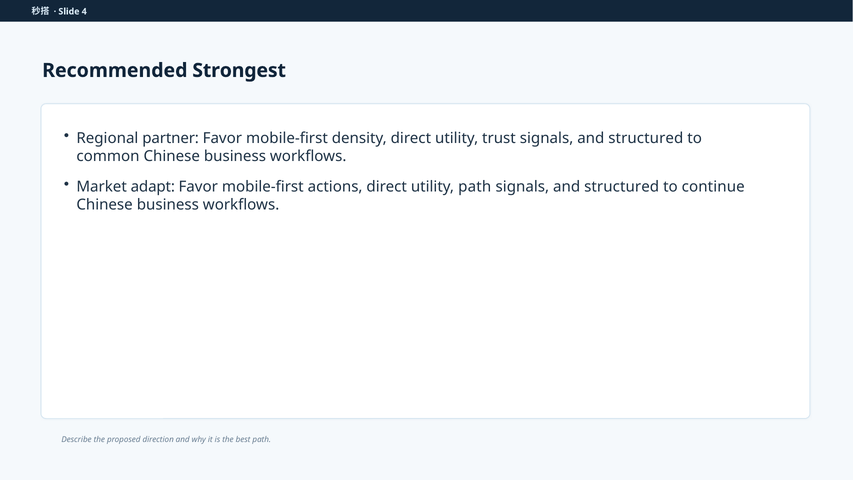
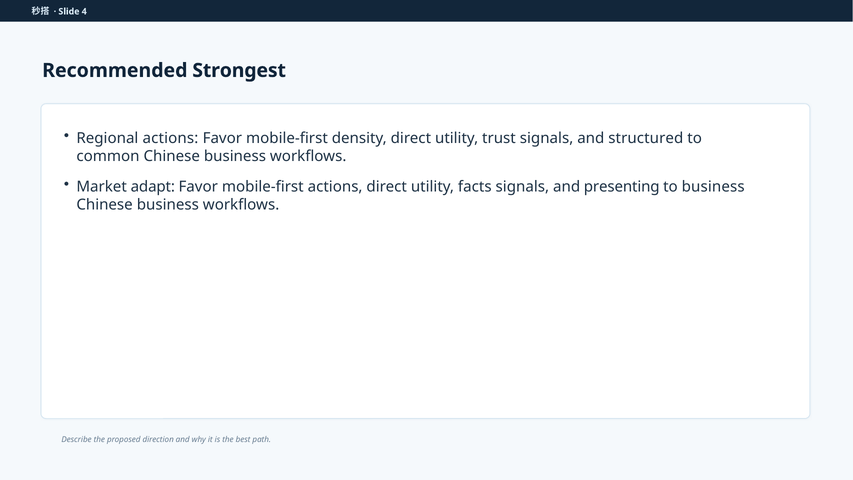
Regional partner: partner -> actions (170, 138)
utility path: path -> facts (475, 187)
structured: structured -> presenting (622, 187)
to continue: continue -> business (713, 187)
